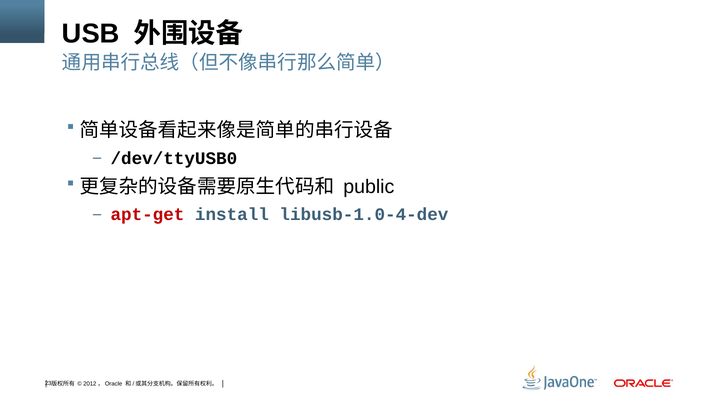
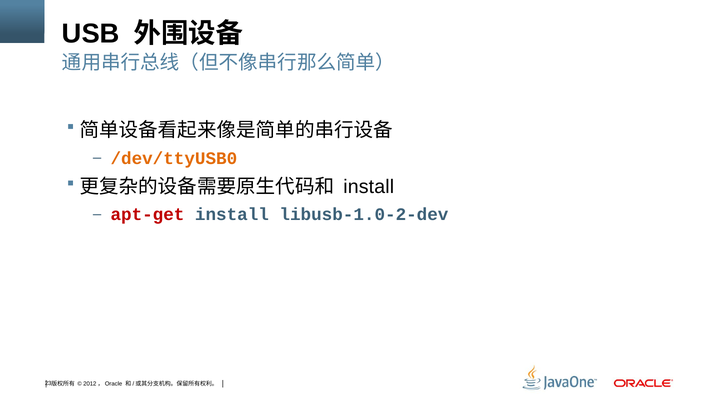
/dev/ttyUSB0 colour: black -> orange (174, 158)
public: public -> install (369, 187)
libusb-1.0-4-dev: libusb-1.0-4-dev -> libusb-1.0-2-dev (364, 215)
